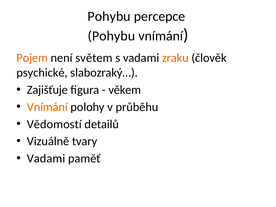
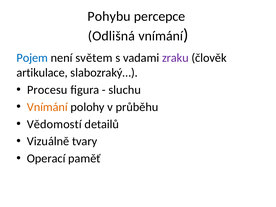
Pohybu: Pohybu -> Odlišná (111, 36)
Pojem colour: orange -> blue (32, 58)
zraku colour: orange -> purple (175, 58)
psychické: psychické -> artikulace (42, 73)
Zajišťuje: Zajišťuje -> Procesu (47, 90)
věkem: věkem -> sluchu (125, 90)
Vadami: Vadami -> Operací (46, 159)
